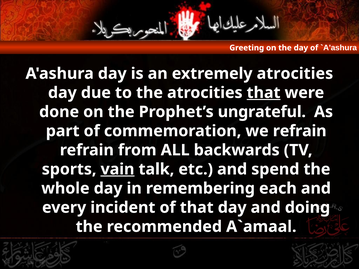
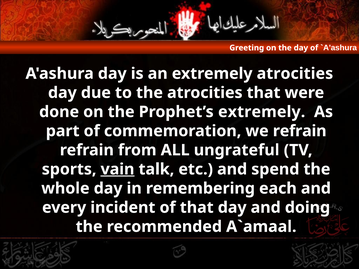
that underline: present -> none (264, 93)
Prophet’s ungrateful: ungrateful -> extremely (262, 112)
backwards: backwards -> ungrateful (237, 150)
